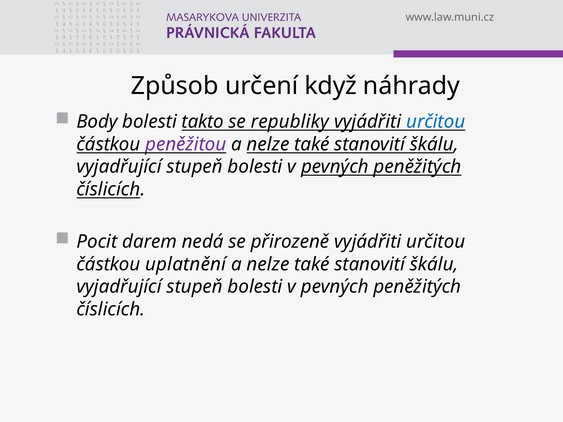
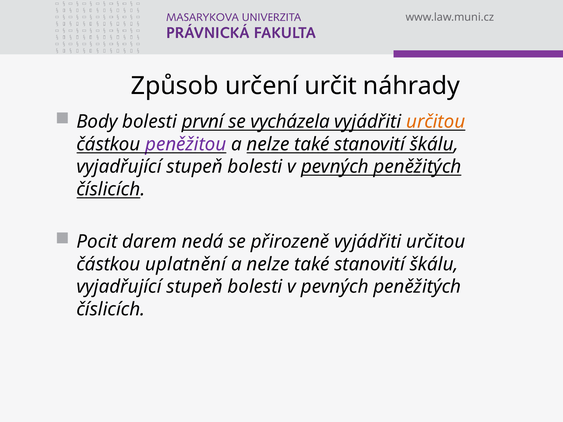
když: když -> určit (331, 86)
takto: takto -> první (203, 122)
republiky: republiky -> vycházela (290, 122)
určitou colour: blue -> orange (436, 122)
